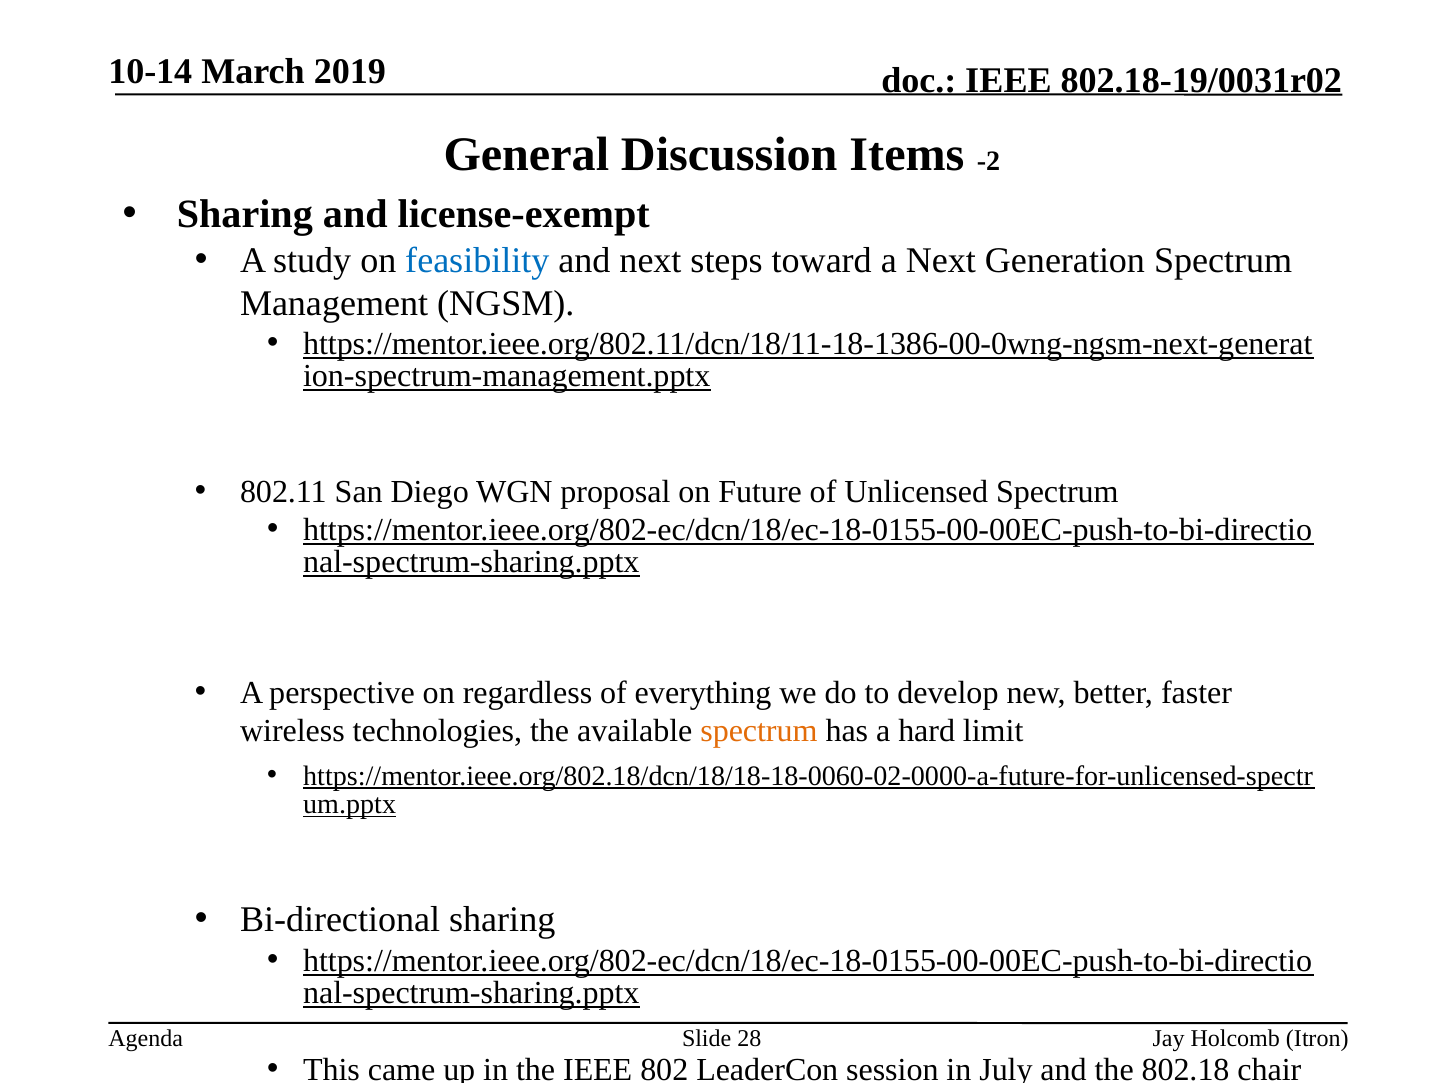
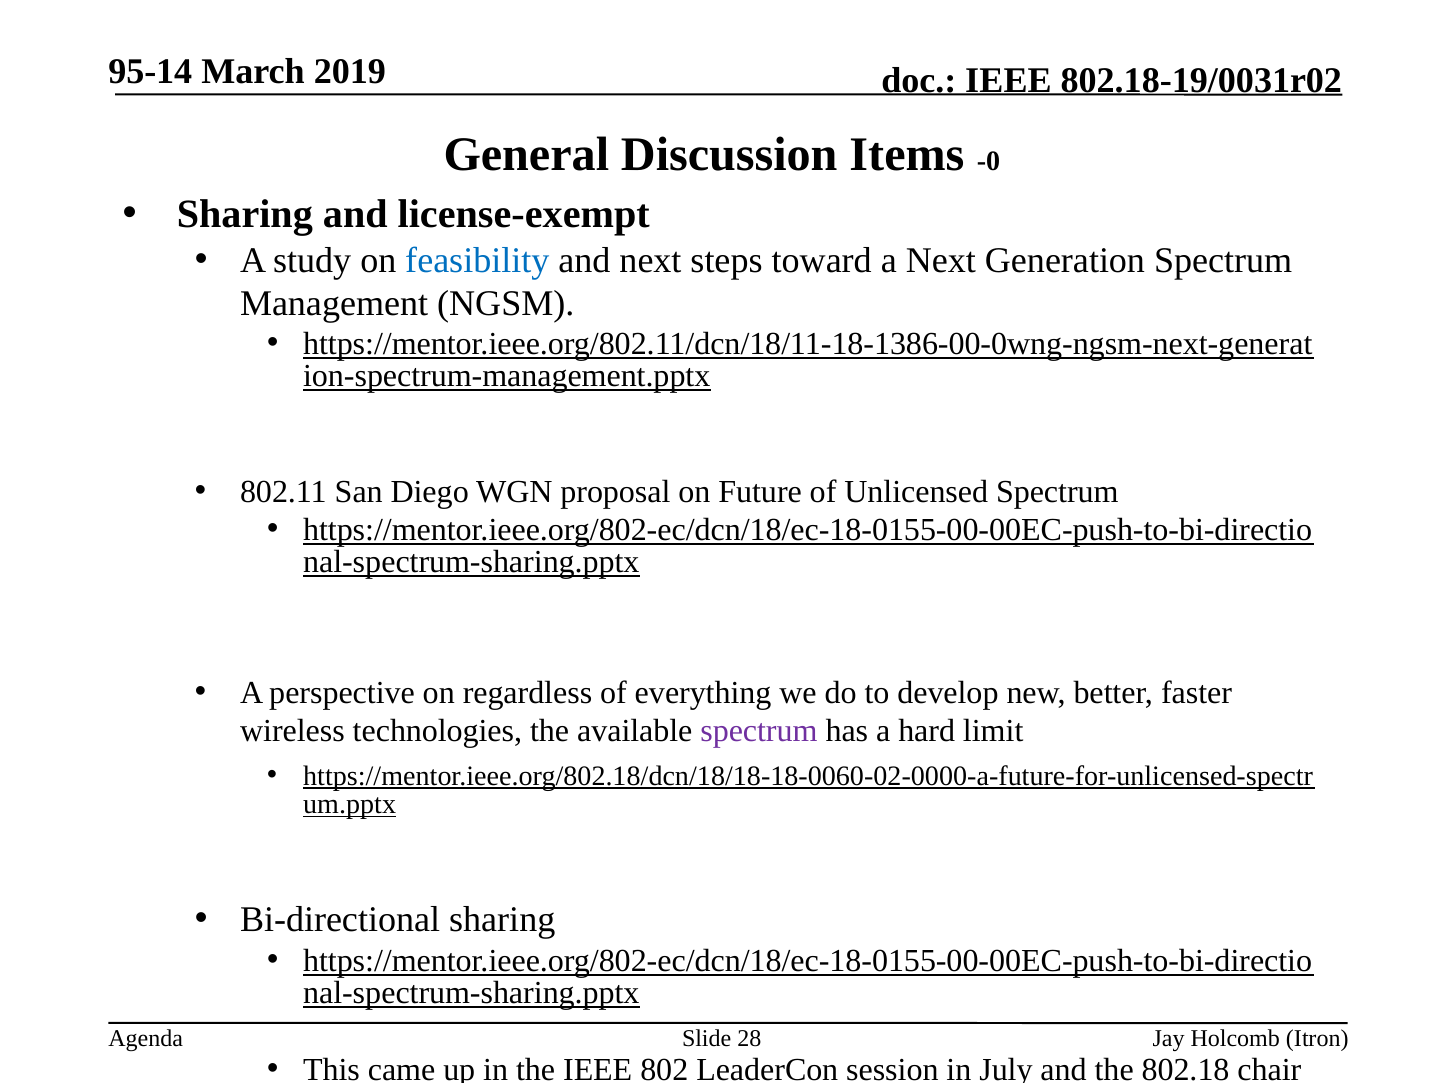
10-14: 10-14 -> 95-14 (150, 72)
-2: -2 -> -0 (989, 161)
spectrum colour: orange -> purple (759, 731)
